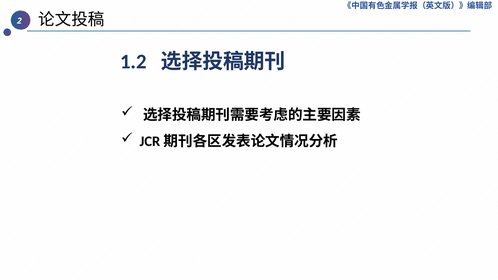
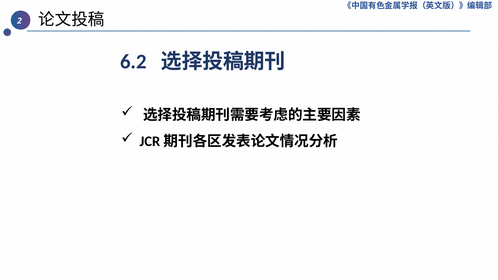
1.2: 1.2 -> 6.2 (133, 62)
